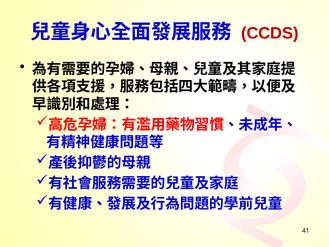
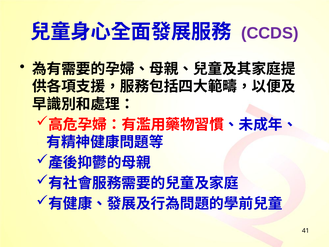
CCDS colour: red -> purple (270, 33)
